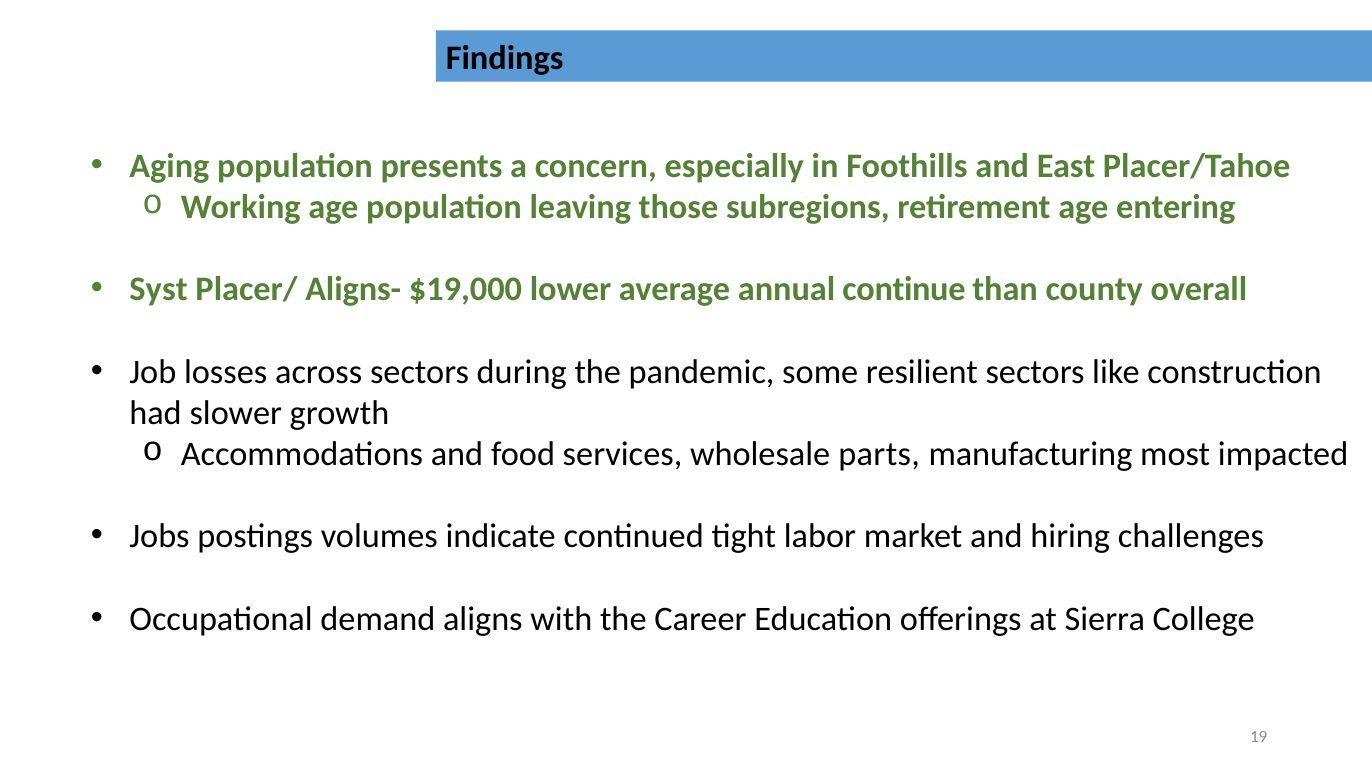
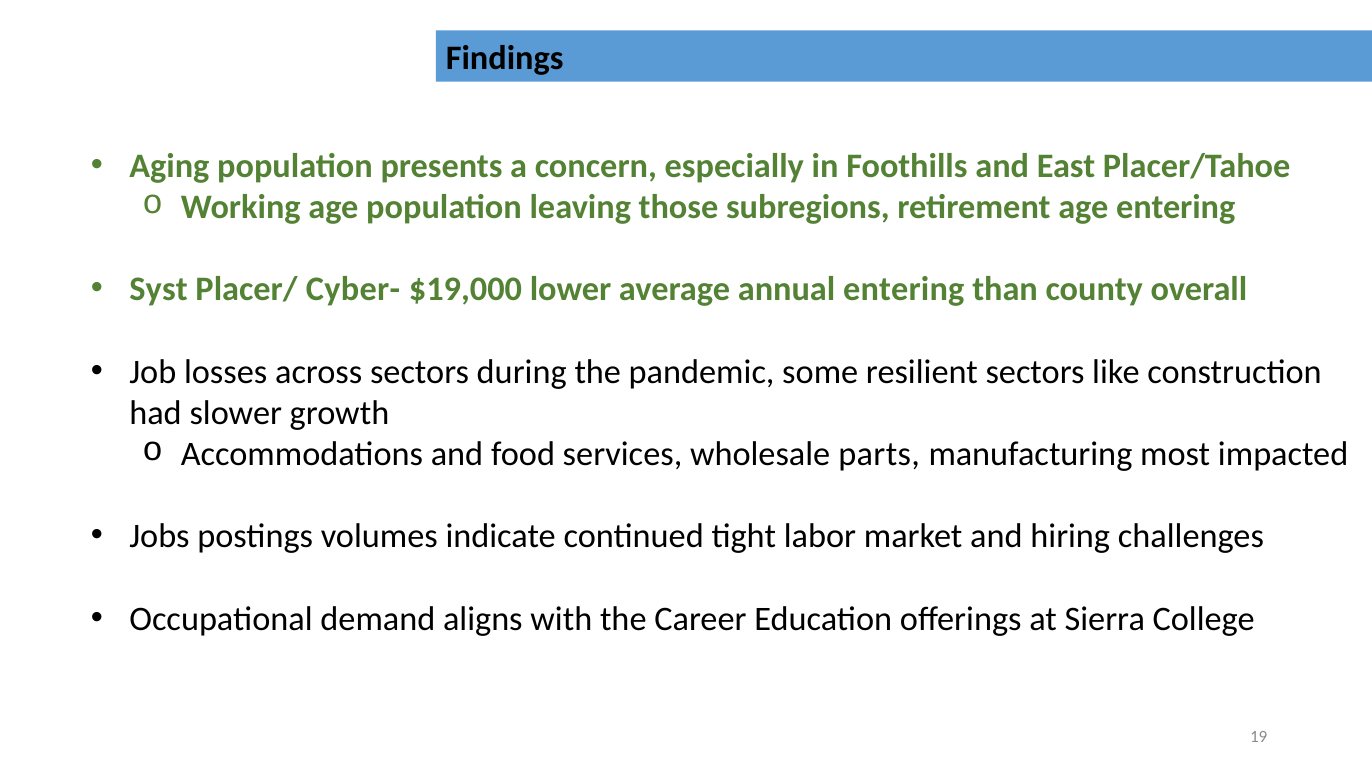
Aligns-: Aligns- -> Cyber- (353, 289)
annual continue: continue -> entering (904, 289)
